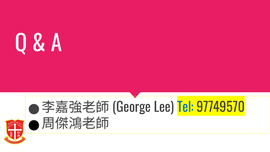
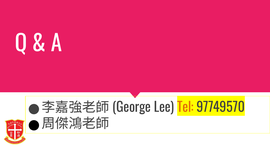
Tel colour: blue -> orange (185, 107)
